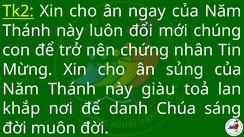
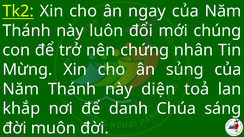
giàu: giàu -> diện (158, 89)
